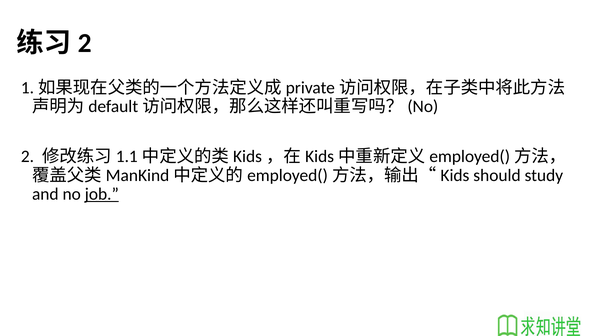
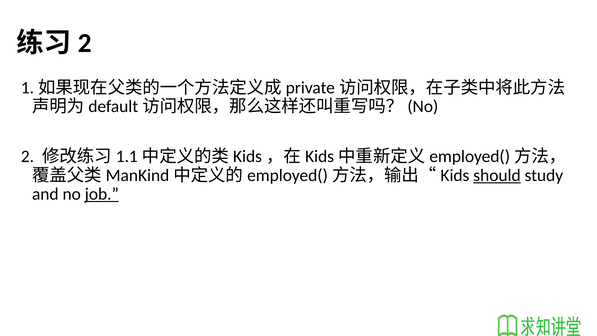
should underline: none -> present (497, 175)
